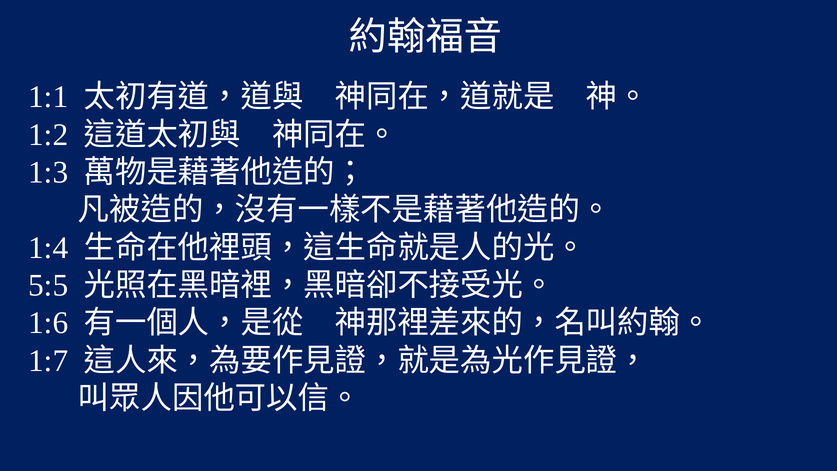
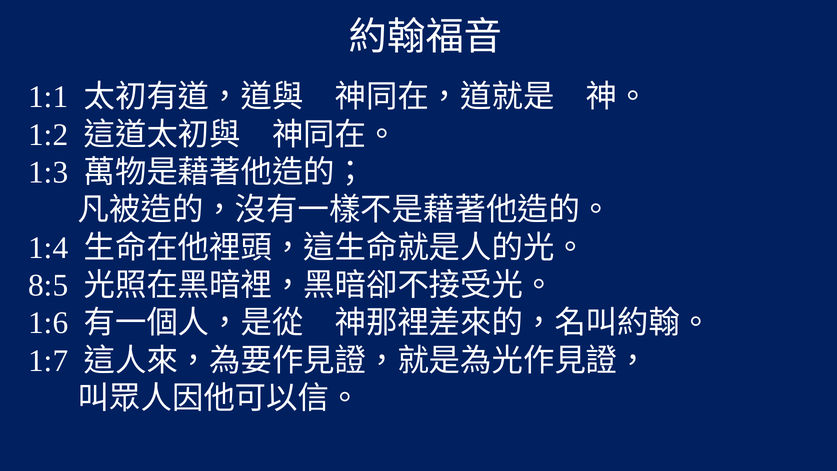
5:5: 5:5 -> 8:5 (48, 285)
